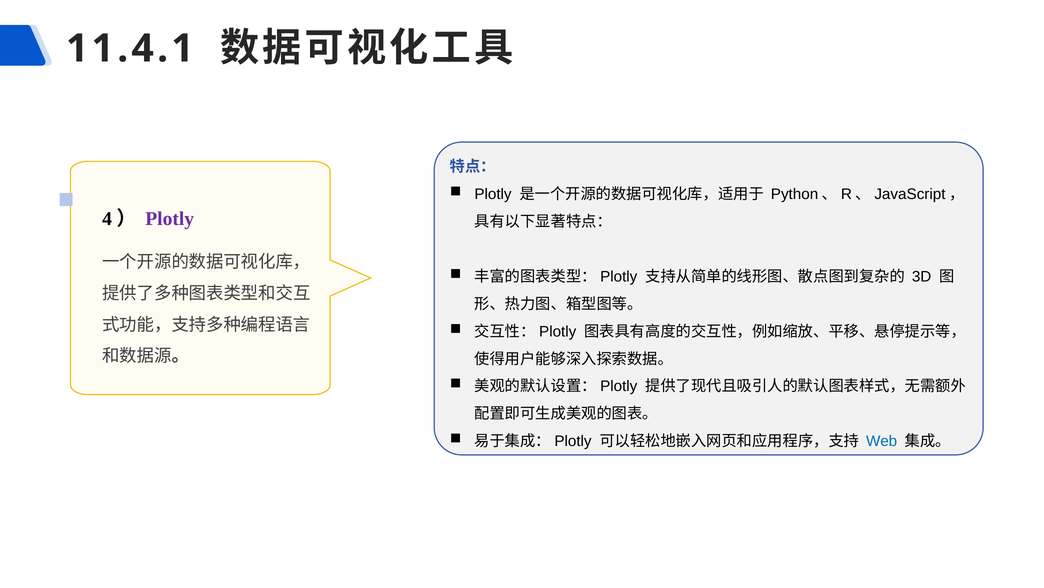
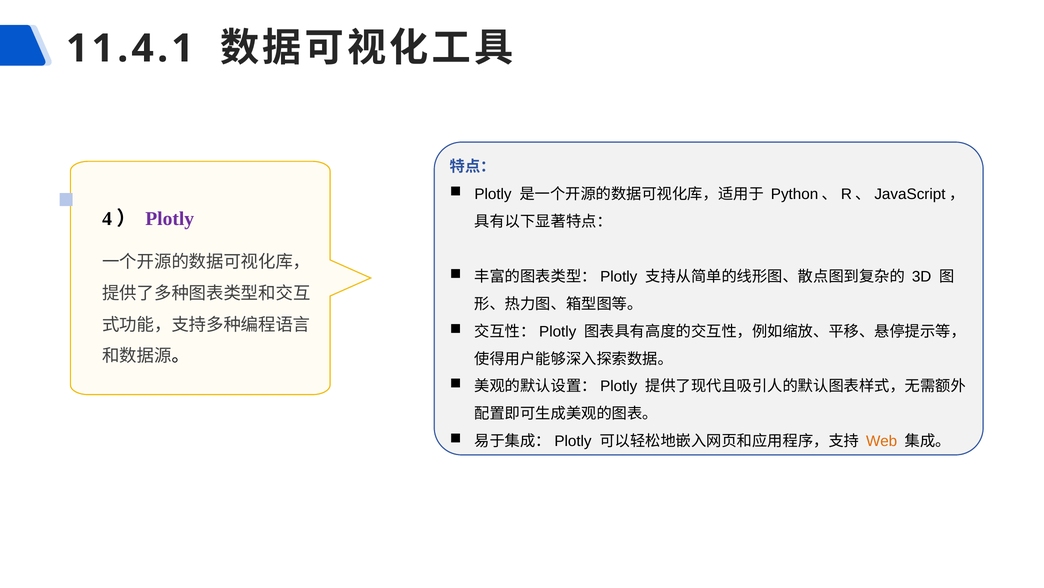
Web colour: blue -> orange (882, 441)
